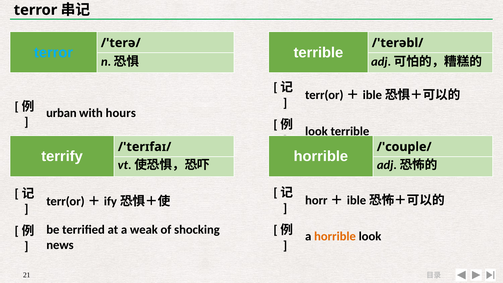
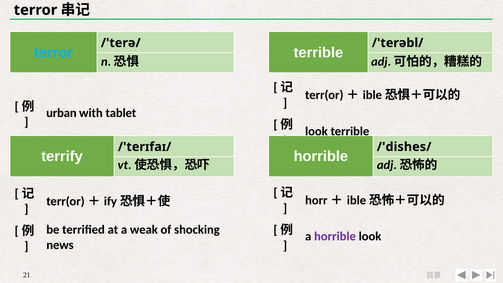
hours: hours -> tablet (121, 113)
/'couple/: /'couple/ -> /'dishes/ (404, 147)
horrible colour: orange -> purple (335, 236)
